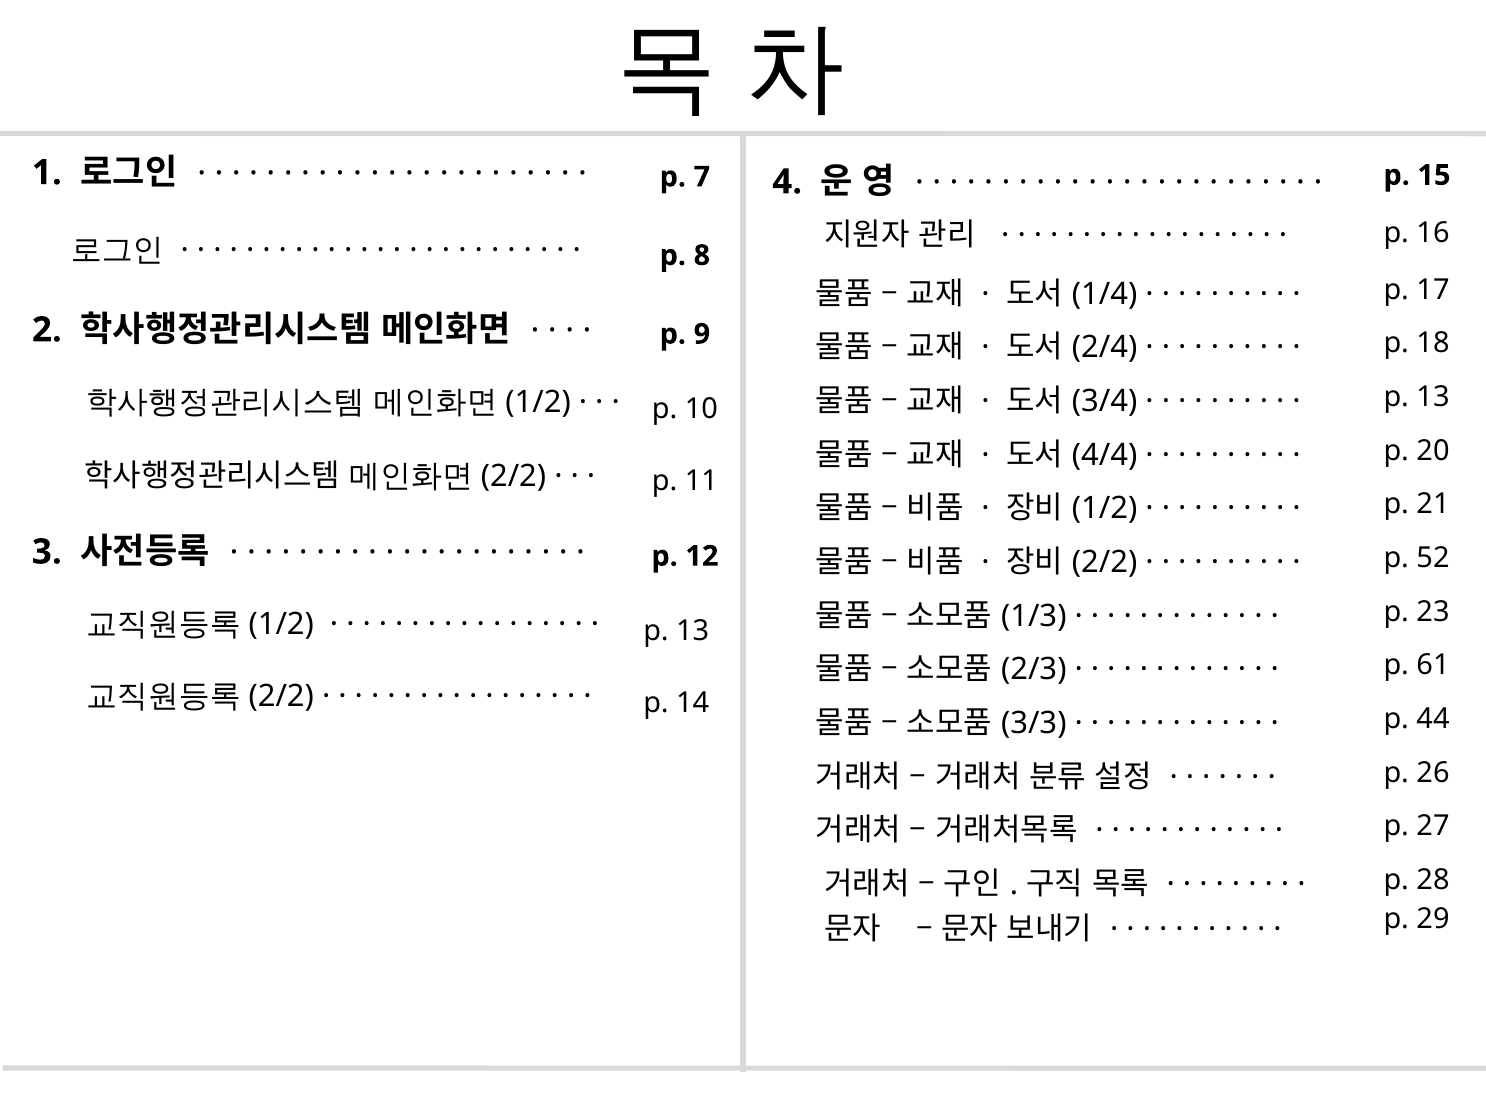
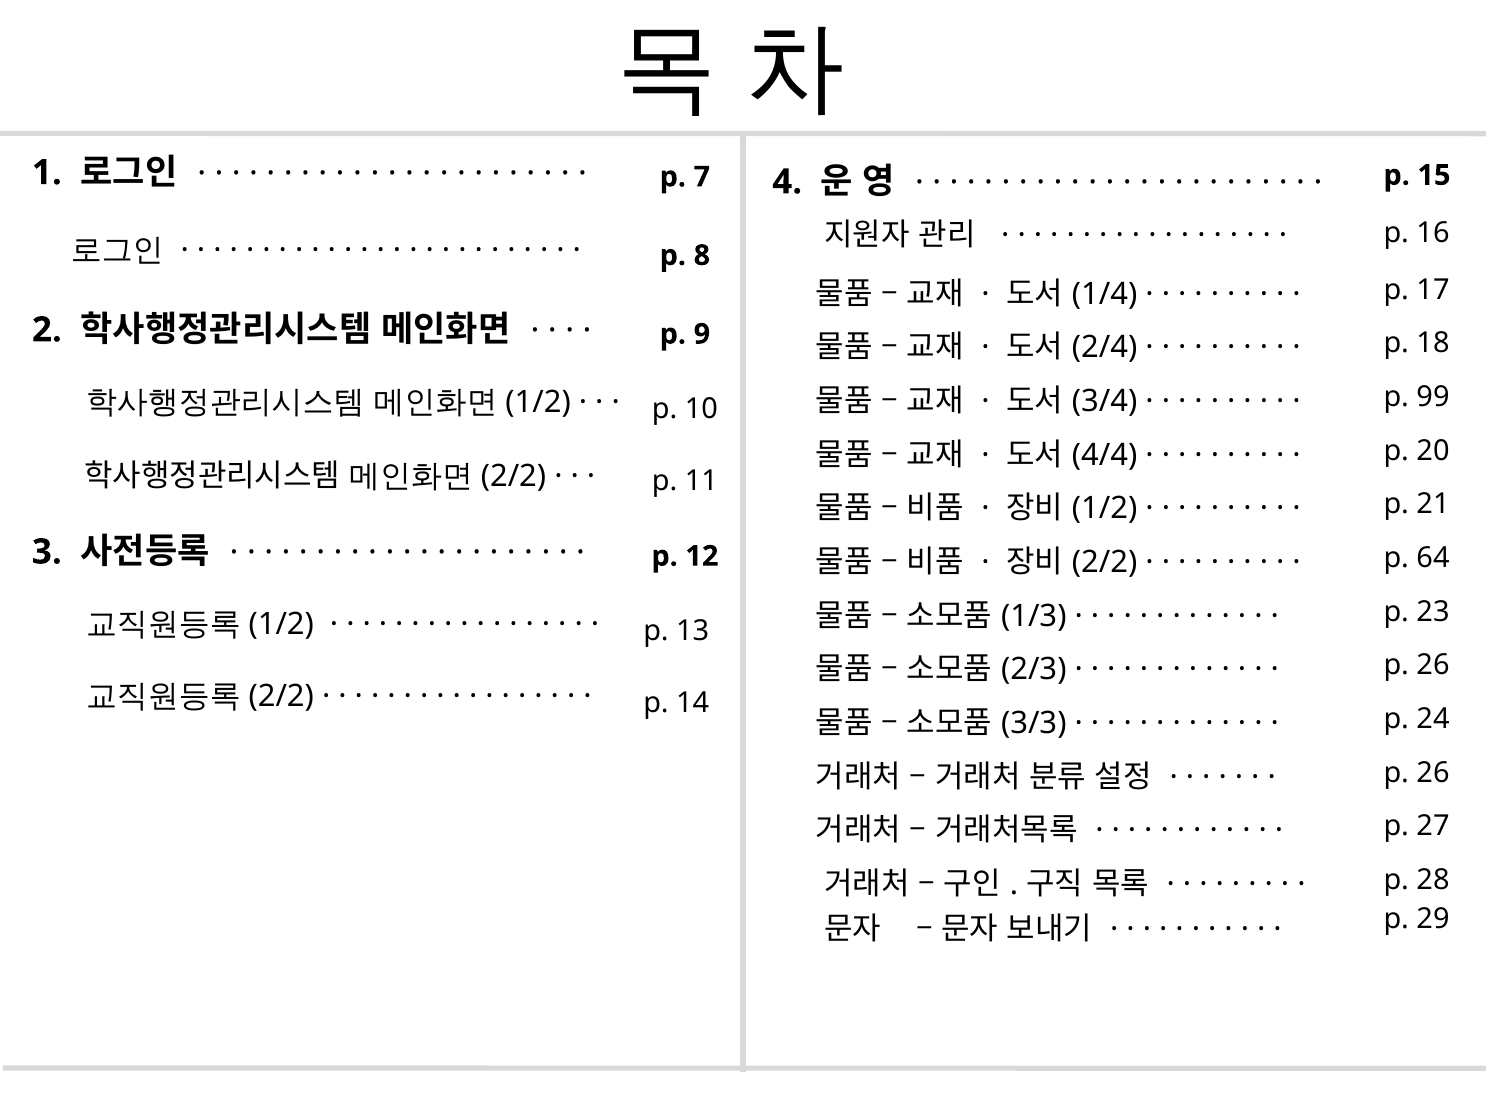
13: 13 -> 99 (1433, 397)
52: 52 -> 64 (1433, 558)
61: 61 -> 26 (1433, 666)
44: 44 -> 24 (1433, 719)
